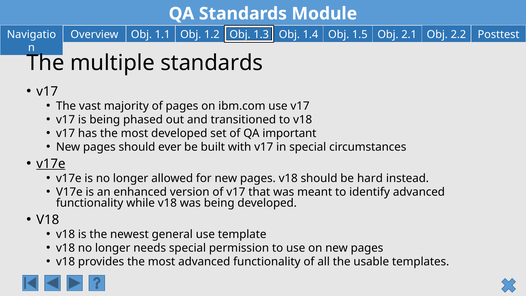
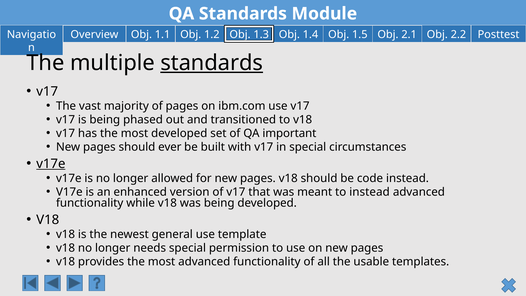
standards underline: none -> present (212, 63)
hard: hard -> code (370, 178)
to identify: identify -> instead (370, 192)
